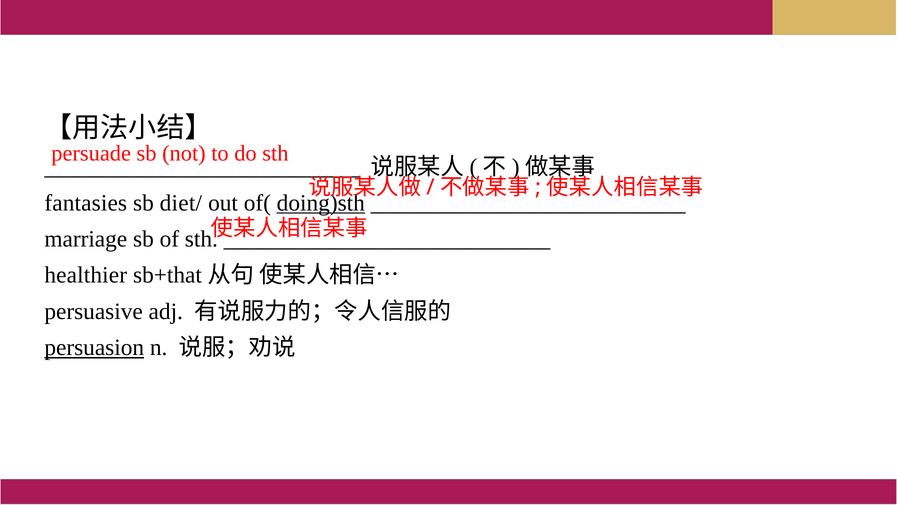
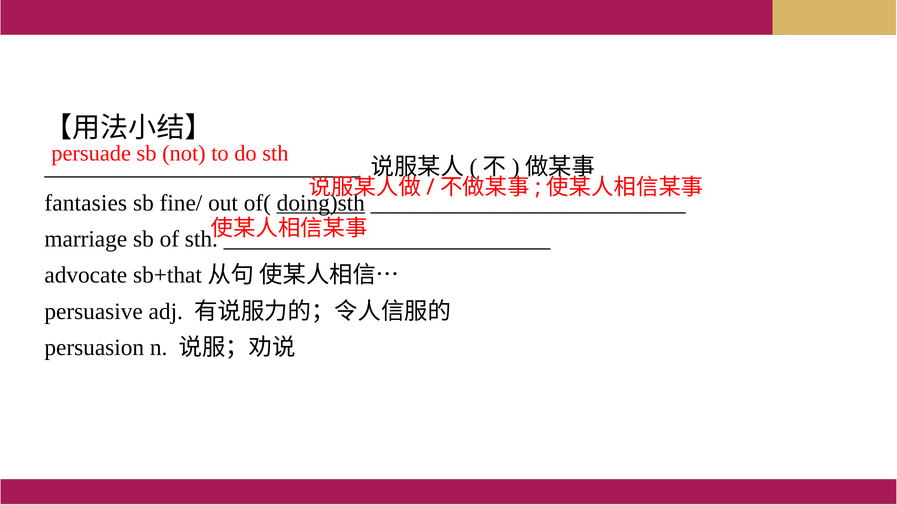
diet/: diet/ -> fine/ (181, 203)
healthier: healthier -> advocate (86, 275)
persuasion underline: present -> none (94, 347)
